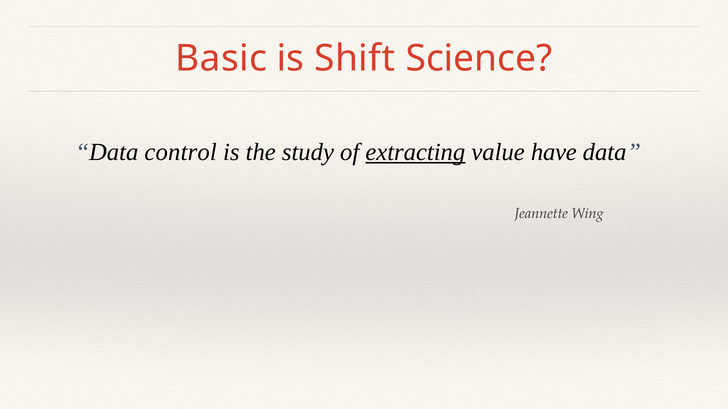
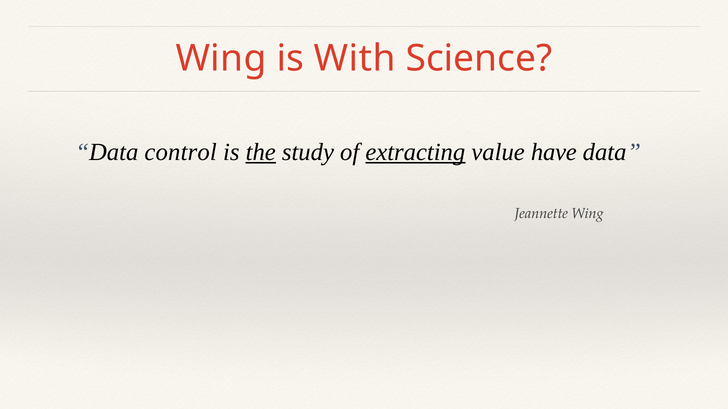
Basic: Basic -> Wing (221, 59)
Shift: Shift -> With (355, 59)
the underline: none -> present (261, 152)
